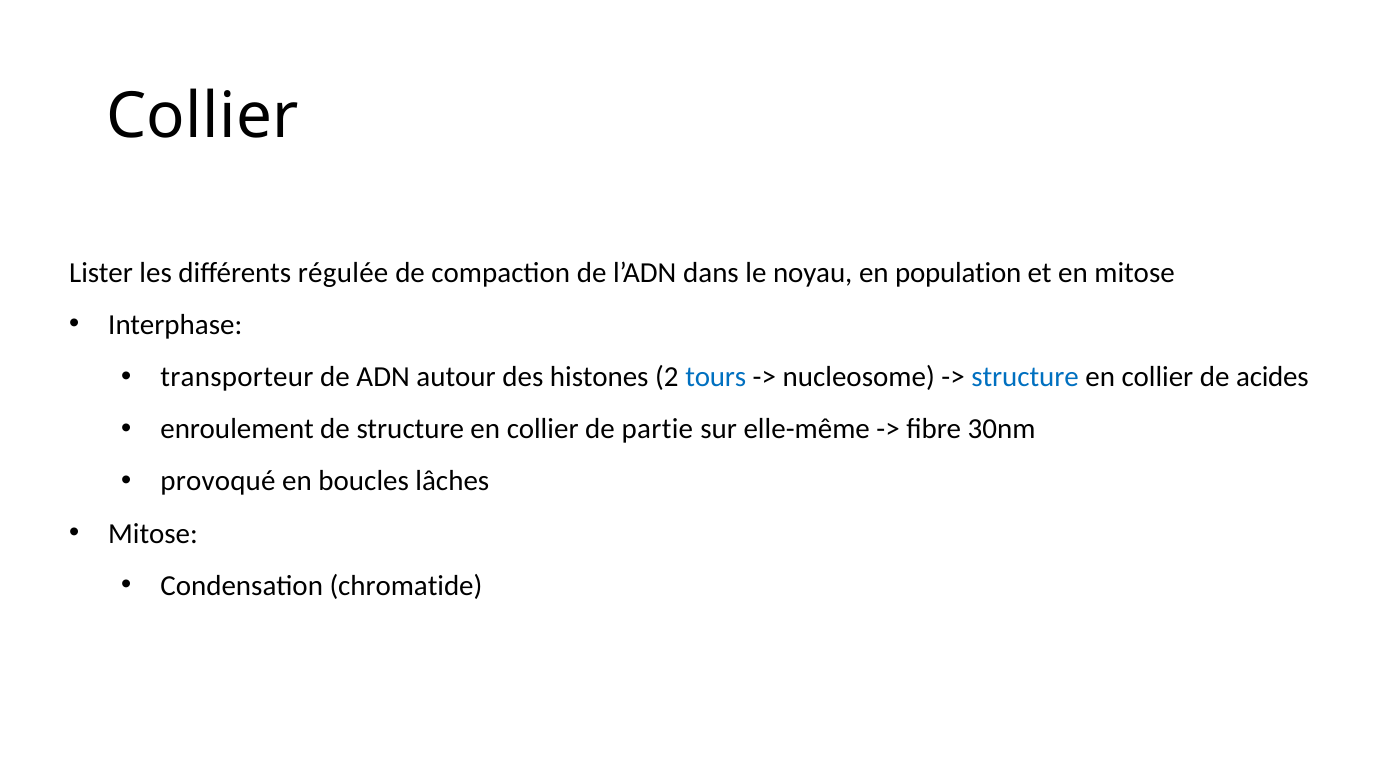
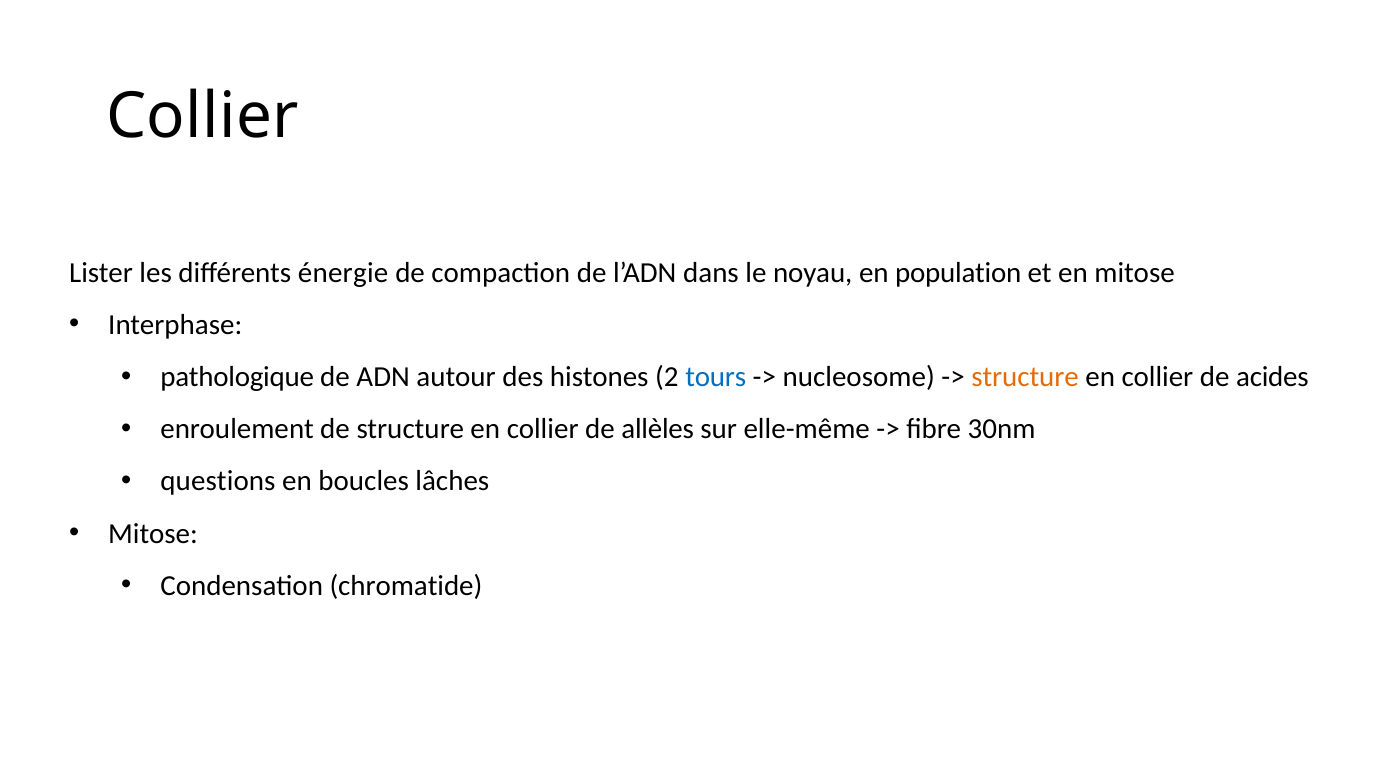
régulée: régulée -> énergie (343, 273)
transporteur: transporteur -> pathologique (237, 377)
structure colour: blue -> orange (1025, 377)
partie: partie -> allèles (658, 430)
provoqué: provoqué -> questions (218, 482)
